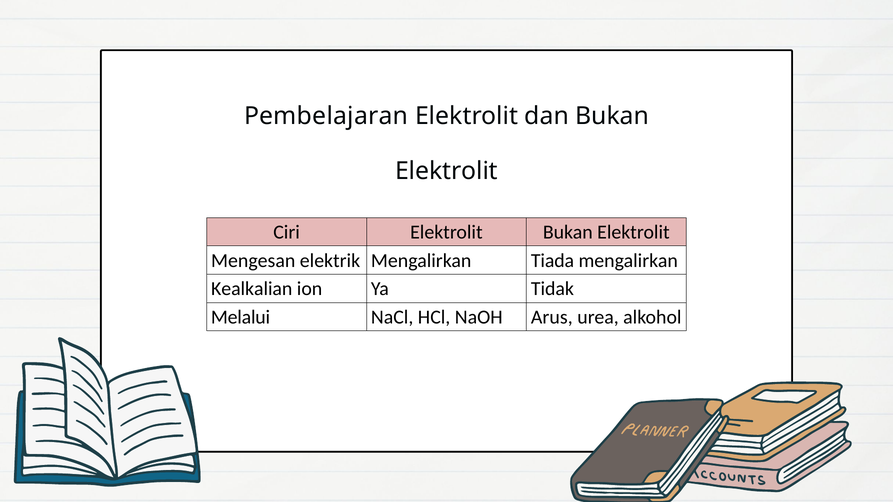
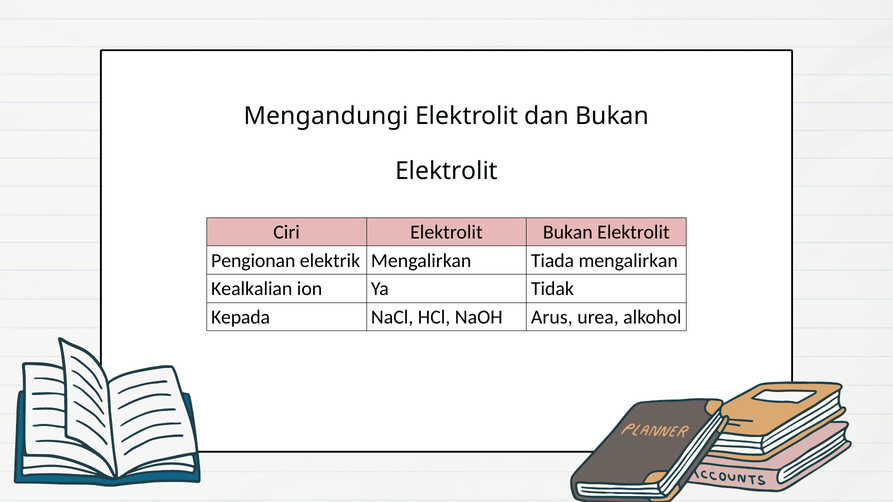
Pembelajaran: Pembelajaran -> Mengandungi (326, 116)
Mengesan: Mengesan -> Pengionan (253, 261)
Melalui: Melalui -> Kepada (241, 317)
